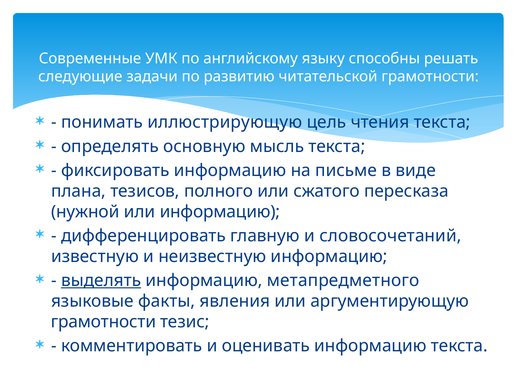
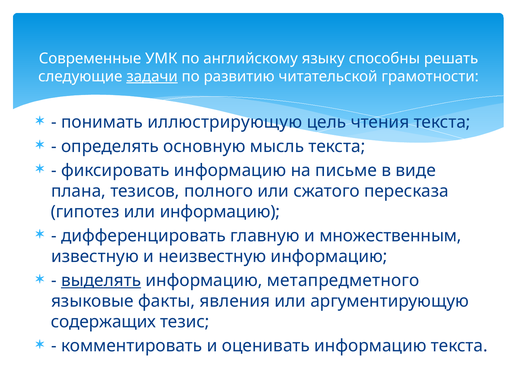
задачи underline: none -> present (152, 76)
нужной: нужной -> гипотез (85, 212)
словосочетаний: словосочетаний -> множественным (390, 236)
грамотности: грамотности -> содержащих (103, 322)
